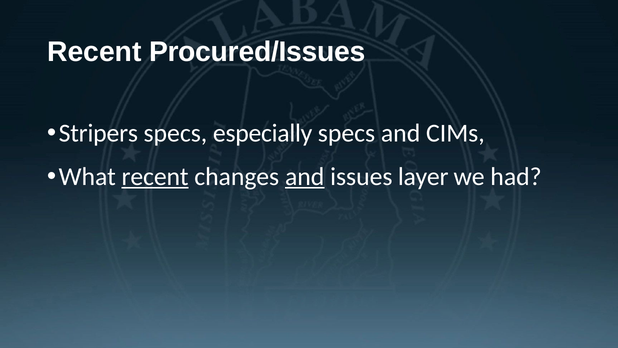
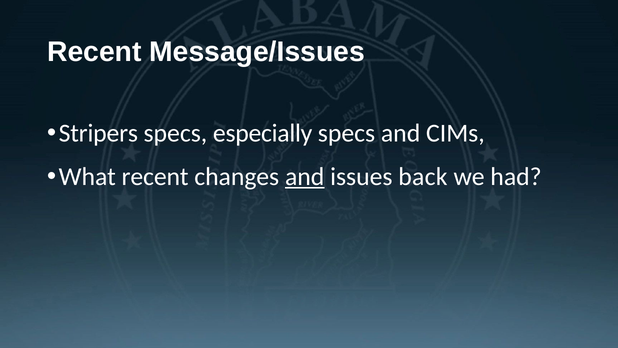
Procured/Issues: Procured/Issues -> Message/Issues (257, 52)
recent underline: present -> none (155, 177)
layer: layer -> back (423, 177)
